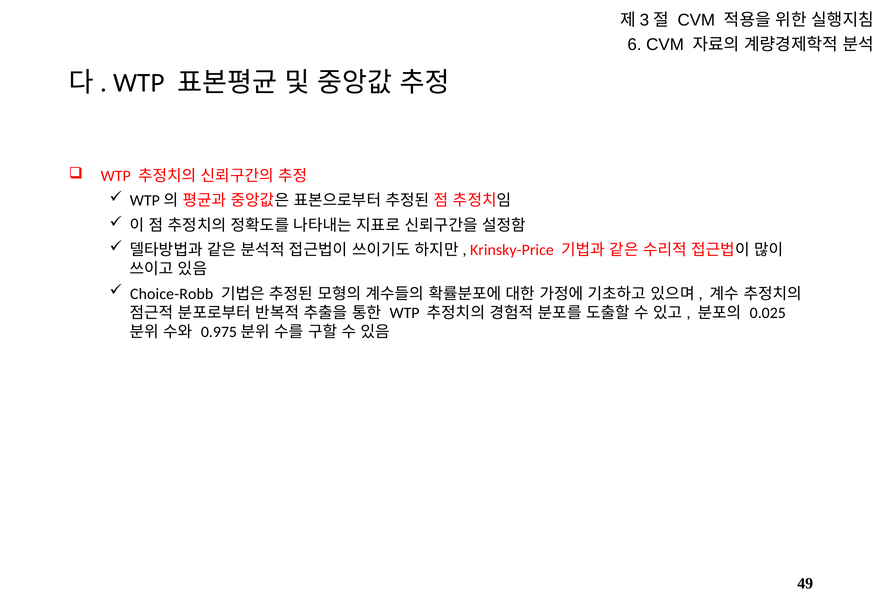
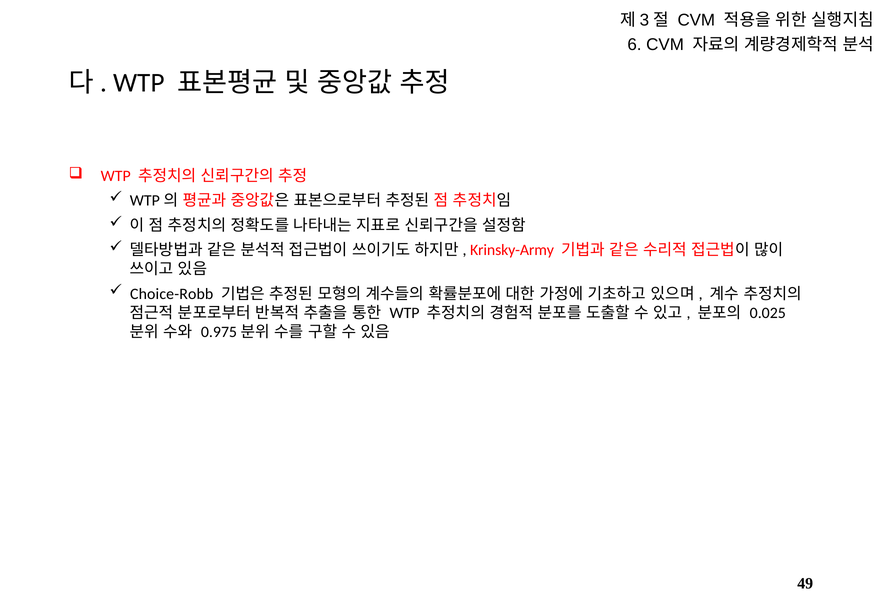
Krinsky-Price: Krinsky-Price -> Krinsky-Army (512, 250)
